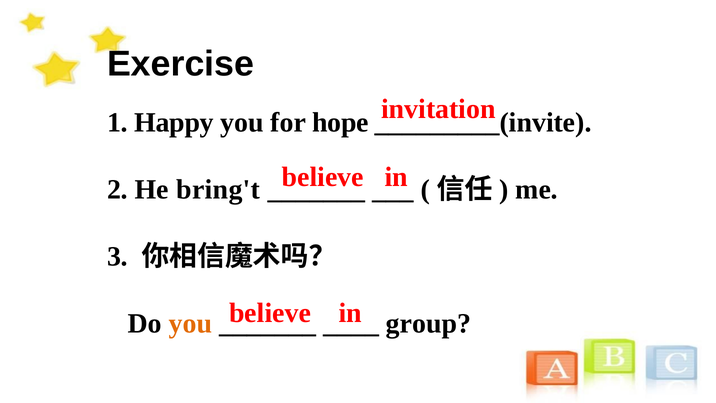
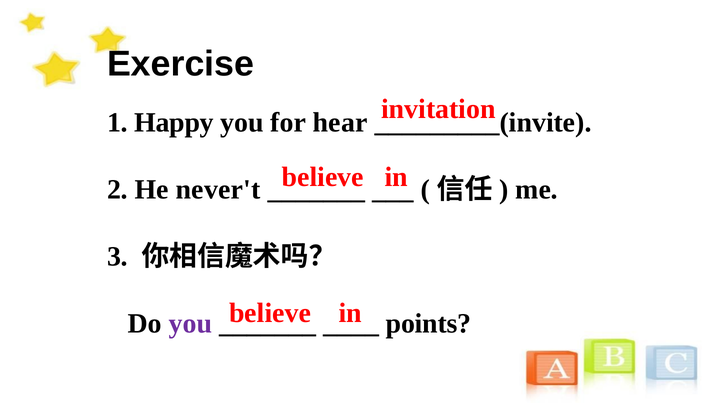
hope: hope -> hear (340, 122)
bring't: bring't -> never't (218, 189)
you colour: orange -> purple (190, 323)
group: group -> points (429, 323)
